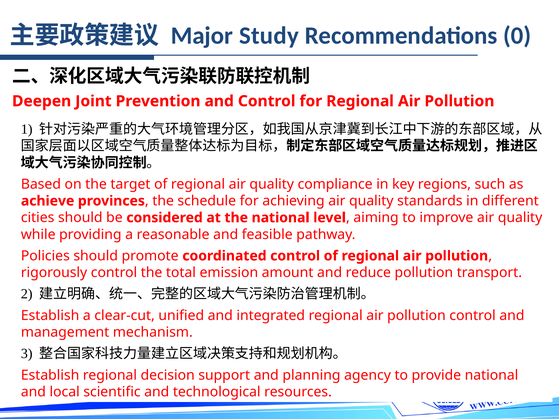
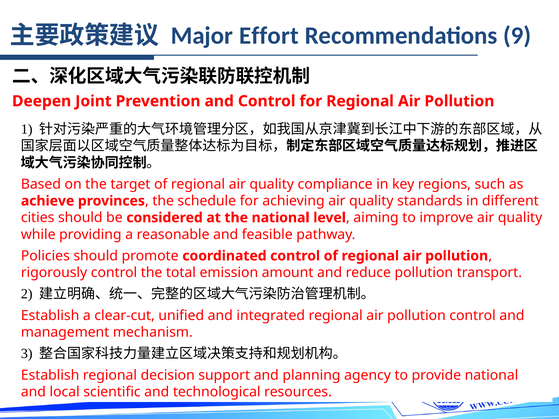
Study: Study -> Effort (269, 36)
0: 0 -> 9 (517, 36)
